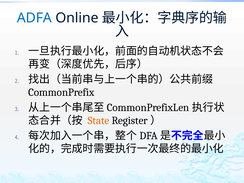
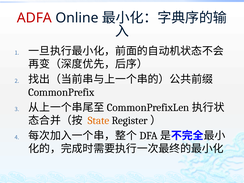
ADFA colour: blue -> red (34, 18)
